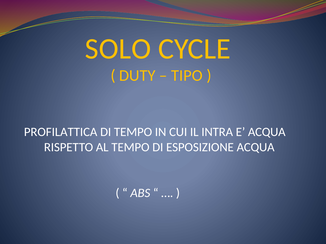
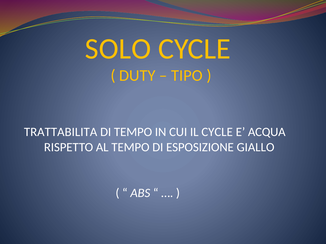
PROFILATTICA: PROFILATTICA -> TRATTABILITA (61, 132)
IL INTRA: INTRA -> CYCLE (217, 132)
ESPOSIZIONE ACQUA: ACQUA -> GIALLO (256, 148)
